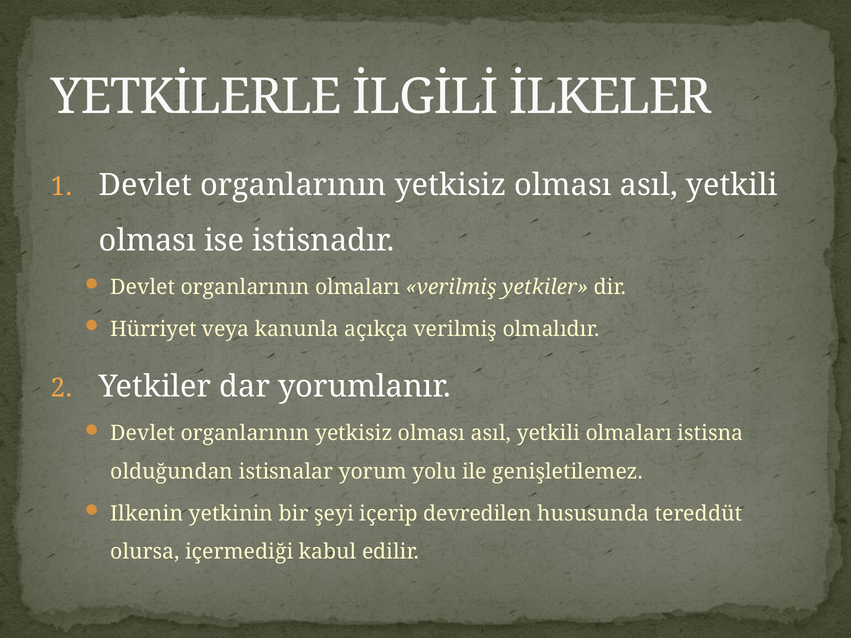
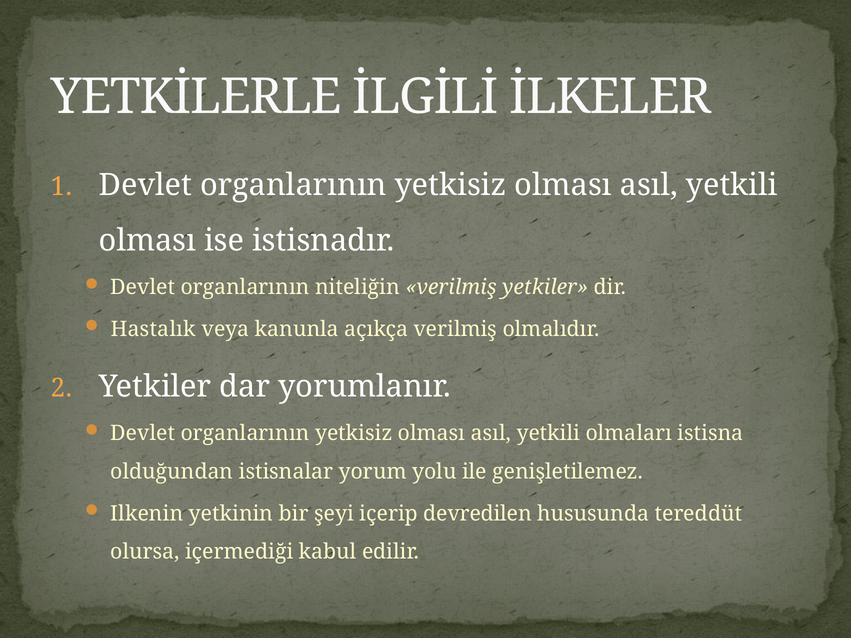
organlarının olmaları: olmaları -> niteliğin (357, 287)
Hürriyet: Hürriyet -> Hastalık (153, 329)
